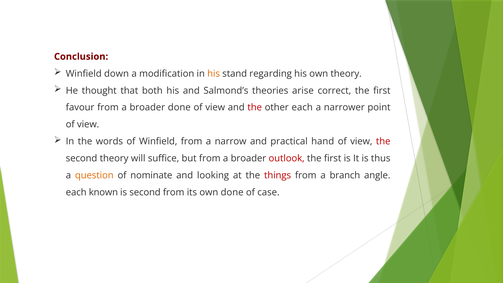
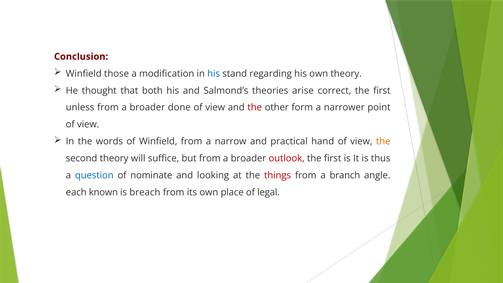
down: down -> those (117, 74)
his colour: orange -> blue (214, 74)
favour: favour -> unless (80, 108)
other each: each -> form (302, 108)
the colour: red -> orange (383, 141)
question colour: orange -> blue (94, 175)
is second: second -> breach (145, 192)
own done: done -> place (232, 192)
case: case -> legal (268, 192)
